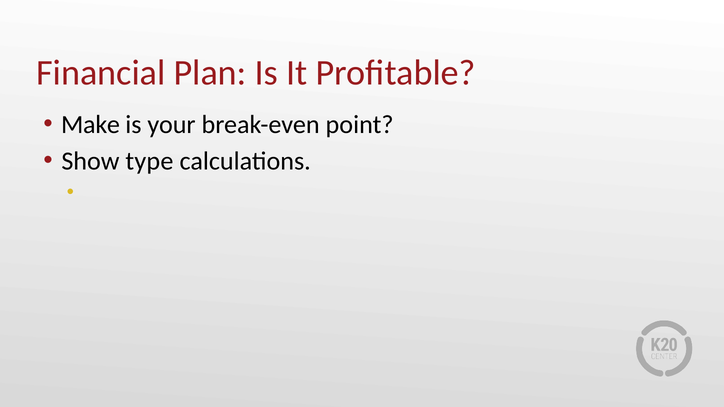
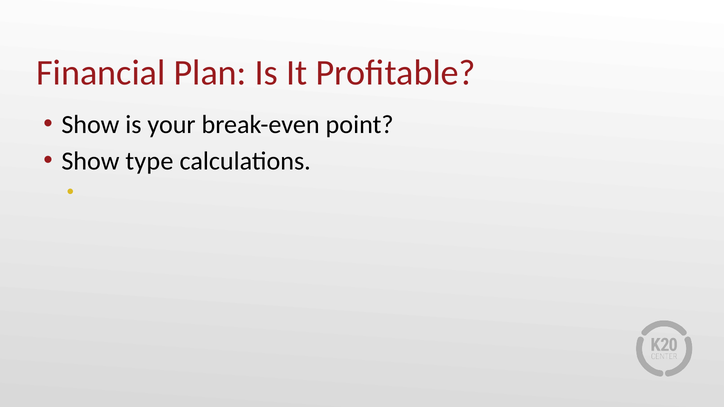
Make: Make -> Show (90, 125)
